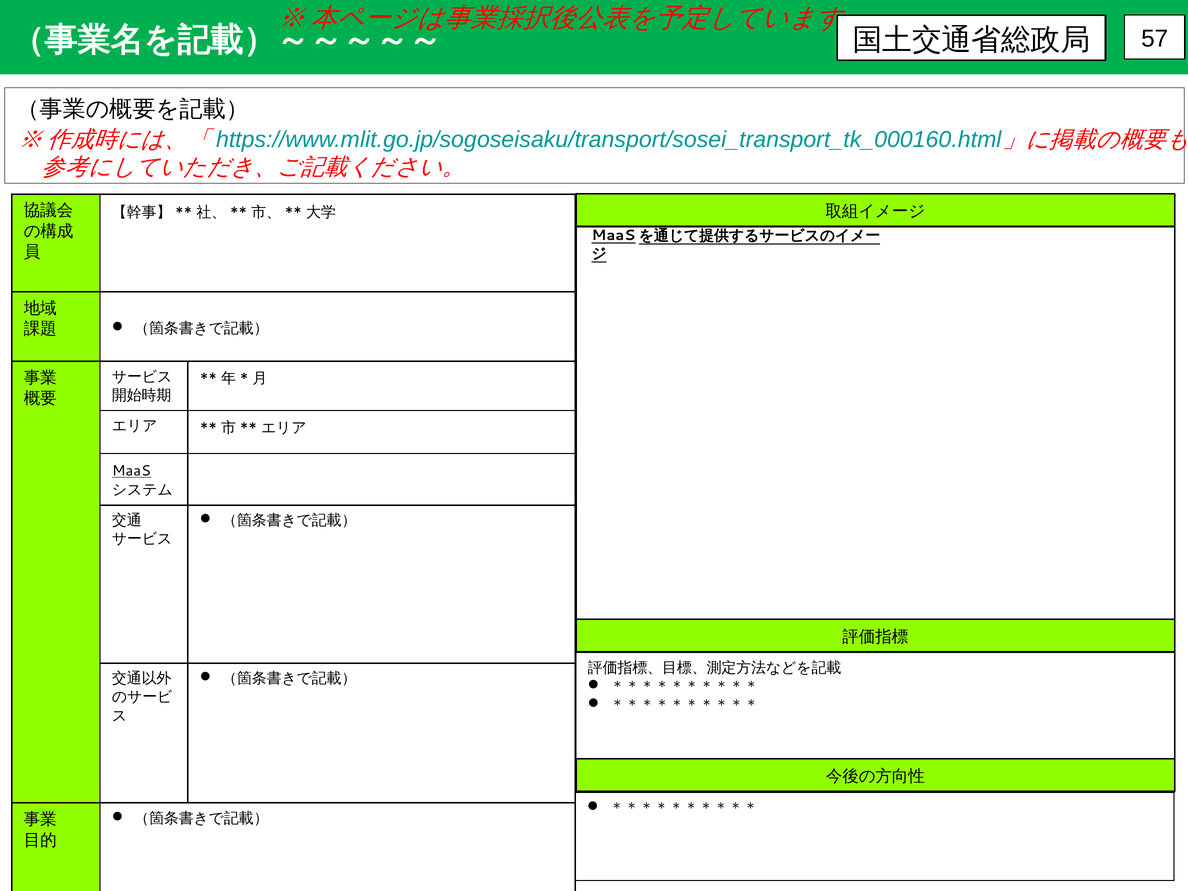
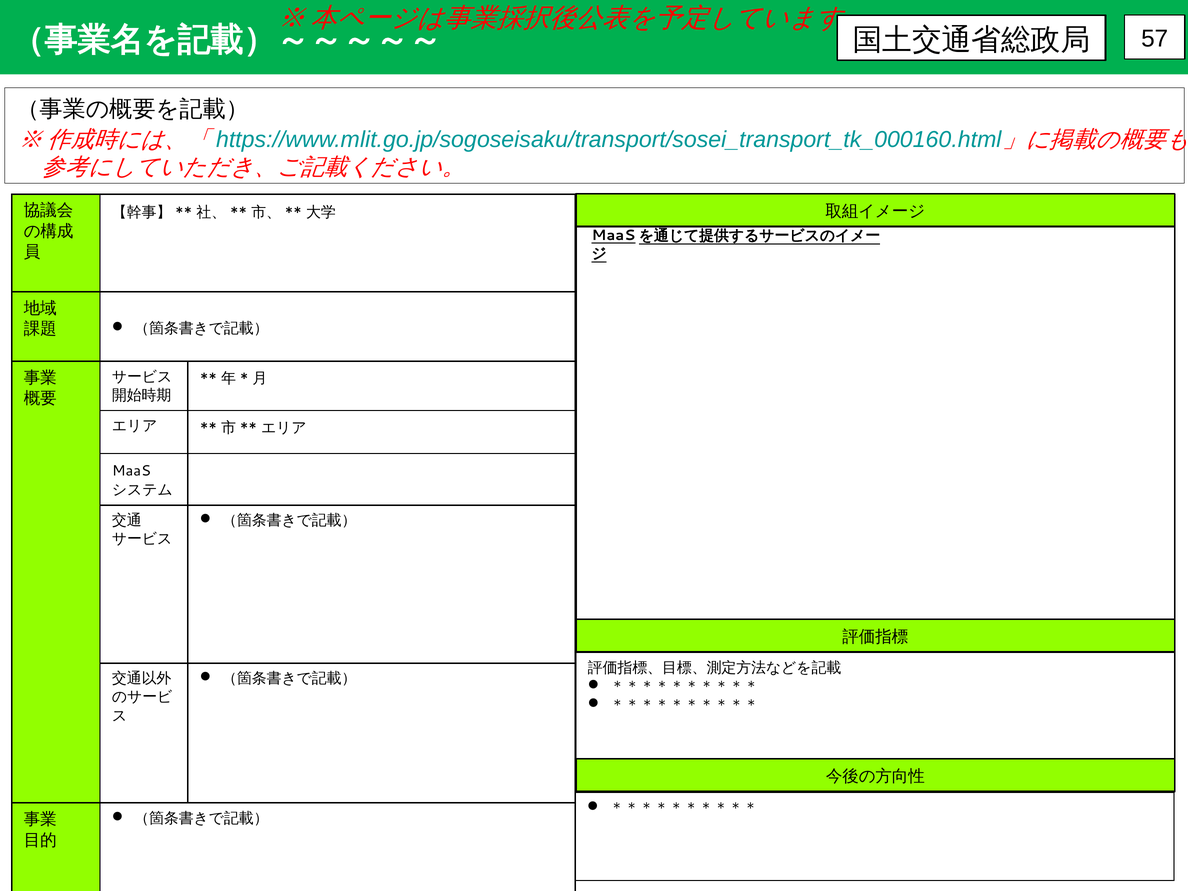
MaaS underline: present -> none (131, 471)
